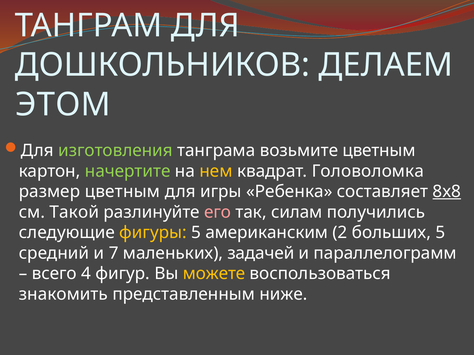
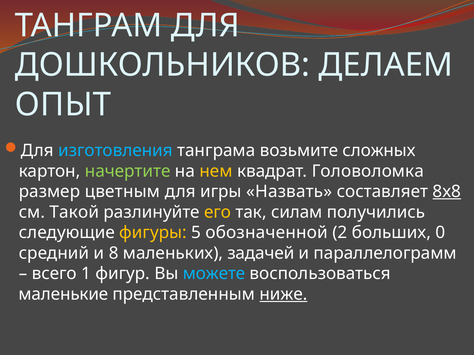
ЭТОМ: ЭТОМ -> ОПЫТ (63, 105)
изготовления colour: light green -> light blue (115, 151)
возьмите цветным: цветным -> сложных (379, 151)
Ребенка: Ребенка -> Назвать (289, 192)
его colour: pink -> yellow (218, 212)
американским: американским -> обозначенной (267, 233)
больших 5: 5 -> 0 (440, 233)
7: 7 -> 8 (114, 253)
4: 4 -> 1 (86, 274)
можете colour: yellow -> light blue (214, 274)
знакомить: знакомить -> маленькие (63, 295)
ниже underline: none -> present (283, 295)
